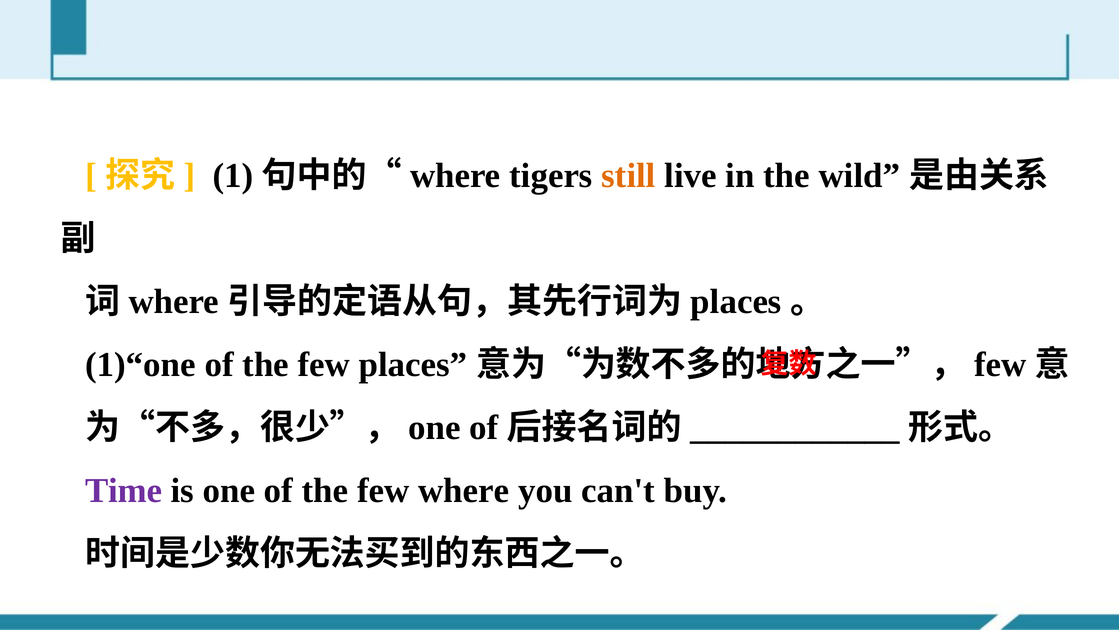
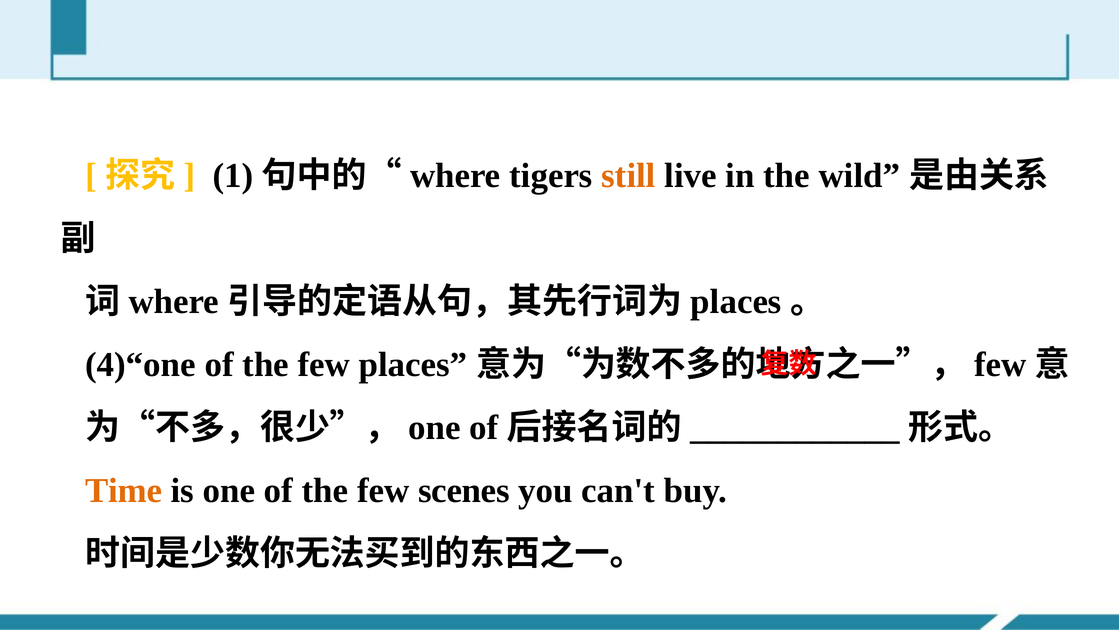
1)“one: 1)“one -> 4)“one (141, 364)
Time colour: purple -> orange (124, 490)
few where: where -> scenes (464, 490)
